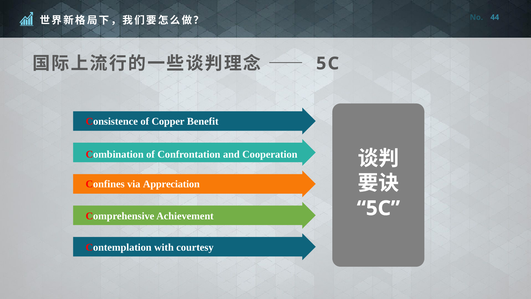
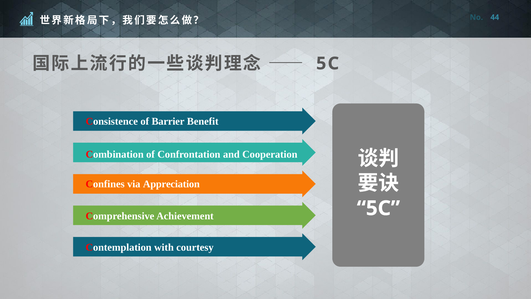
Copper: Copper -> Barrier (168, 121)
